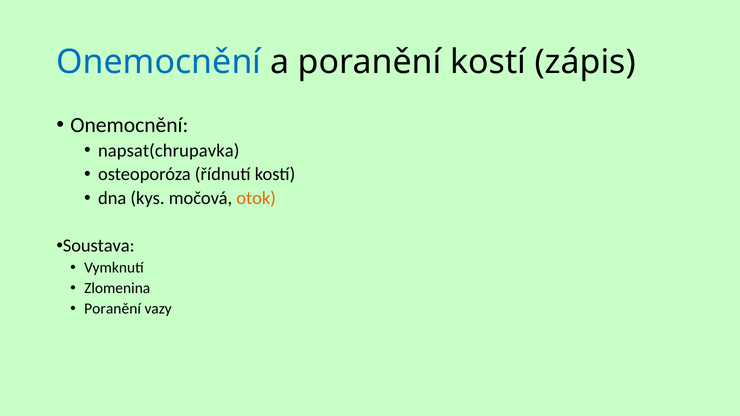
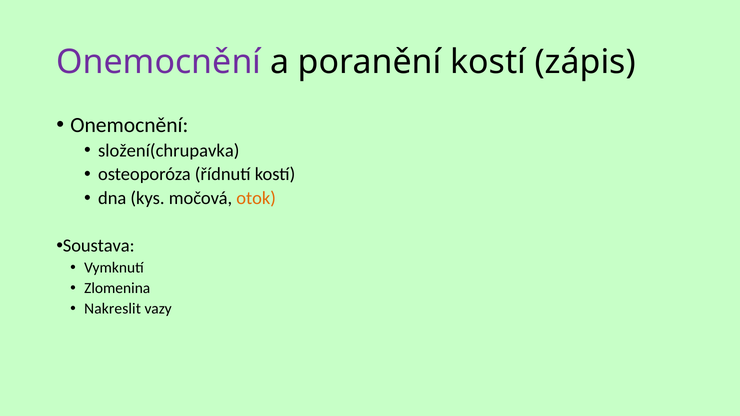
Onemocnění colour: blue -> purple (159, 62)
napsat(chrupavka: napsat(chrupavka -> složení(chrupavka (169, 151)
Poranění: Poranění -> Nakreslit (113, 309)
